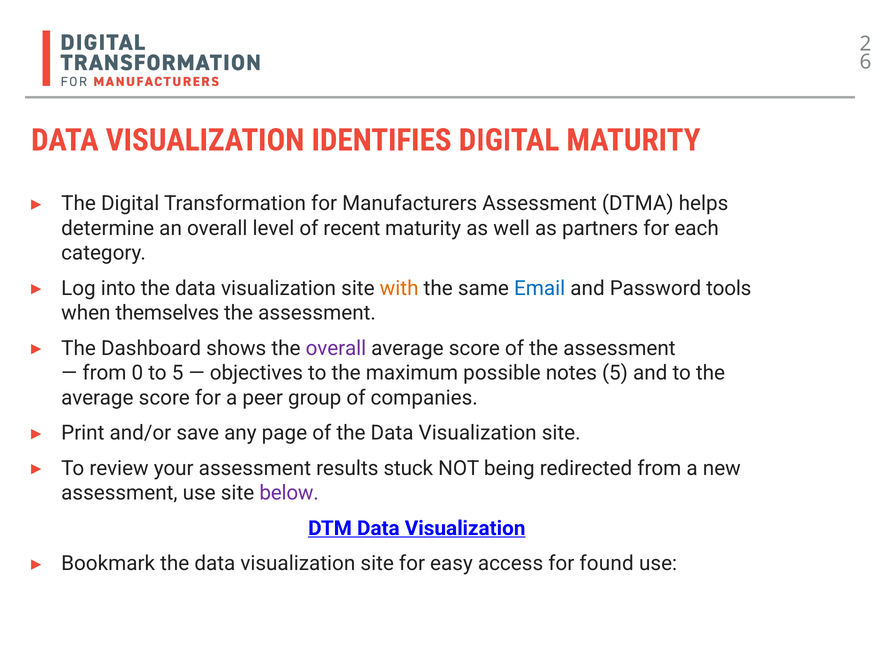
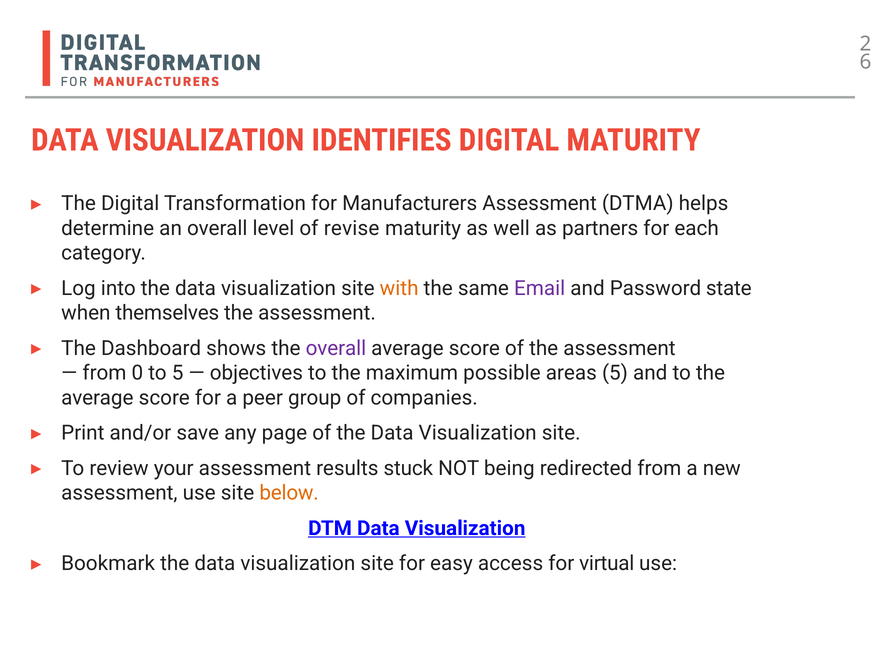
recent: recent -> revise (352, 228)
Email colour: blue -> purple (540, 288)
tools: tools -> state (729, 288)
notes: notes -> areas (571, 373)
below colour: purple -> orange (289, 493)
found: found -> virtual (607, 564)
